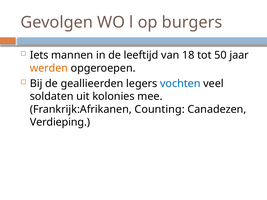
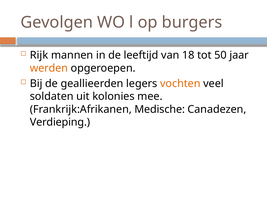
Iets: Iets -> Rijk (39, 55)
vochten colour: blue -> orange (180, 84)
Counting: Counting -> Medische (160, 109)
